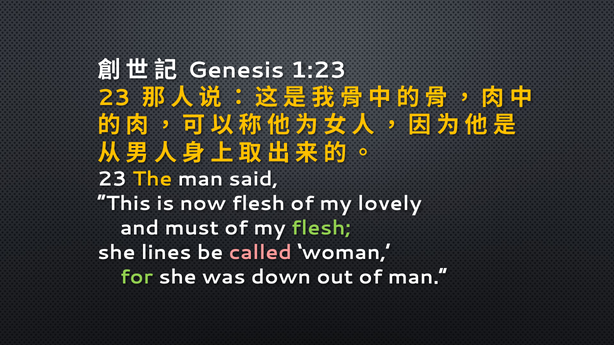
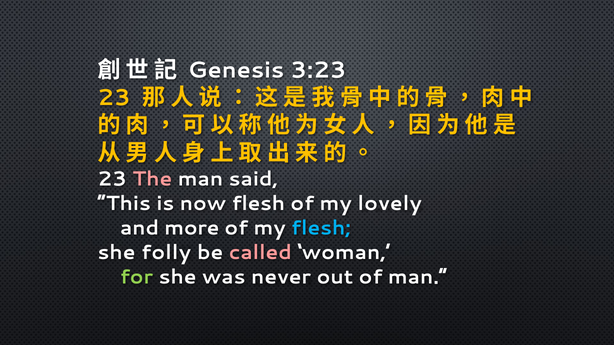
1:23: 1:23 -> 3:23 (318, 70)
The colour: yellow -> pink (152, 179)
must: must -> more (192, 228)
flesh colour: light green -> light blue (321, 228)
lines: lines -> folly (166, 253)
down: down -> never (281, 277)
